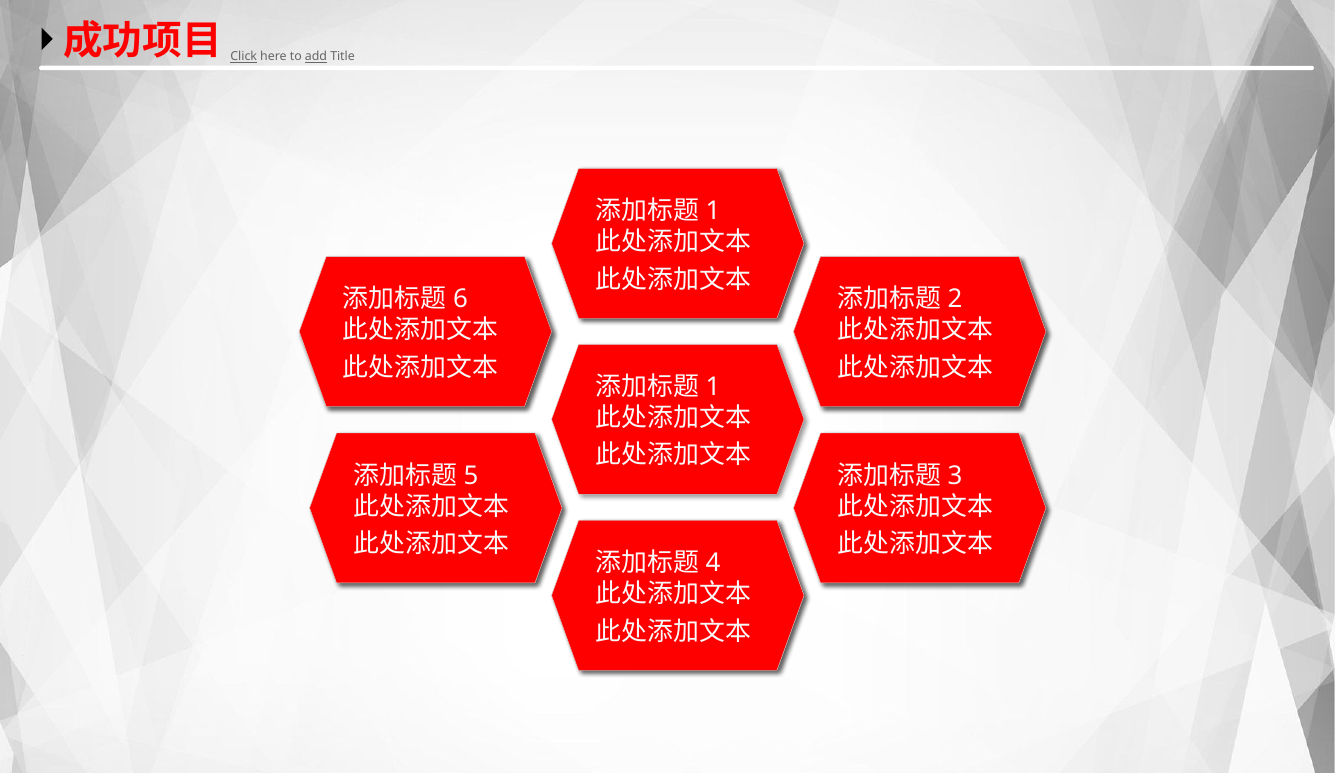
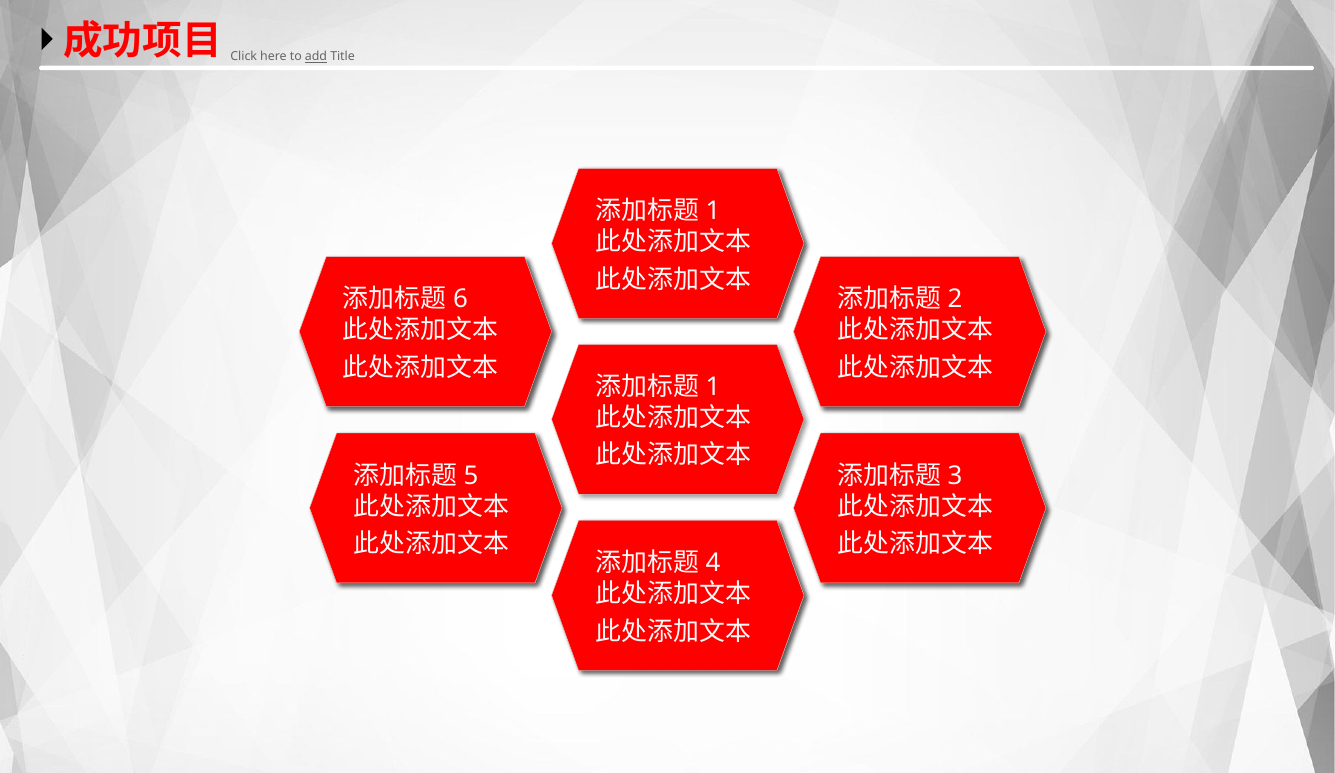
Click underline: present -> none (244, 57)
